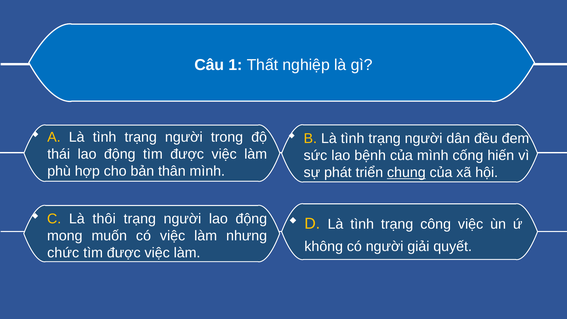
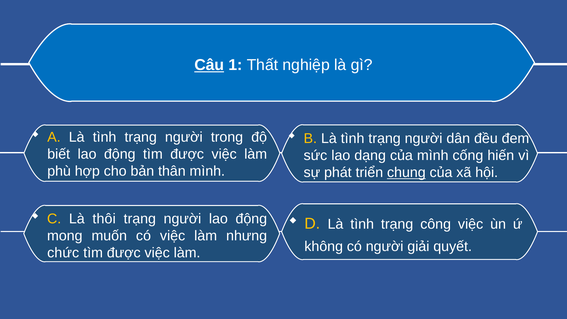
Câu underline: none -> present (209, 65)
thái: thái -> biết (59, 154)
bệnh: bệnh -> dạng (370, 155)
